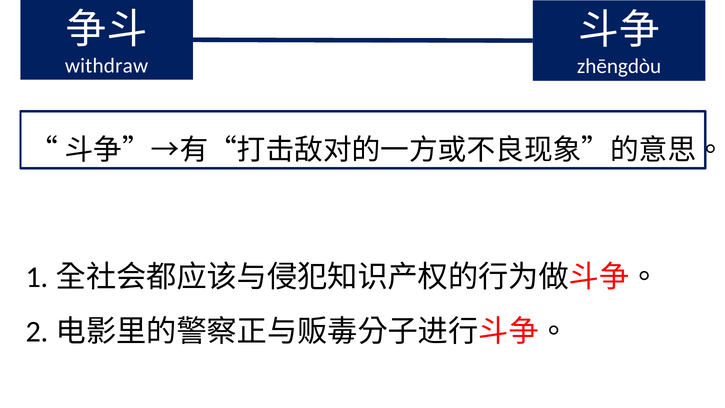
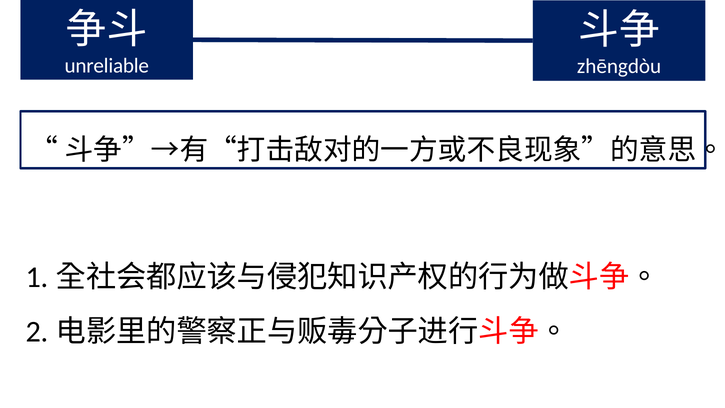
withdraw: withdraw -> unreliable (107, 66)
